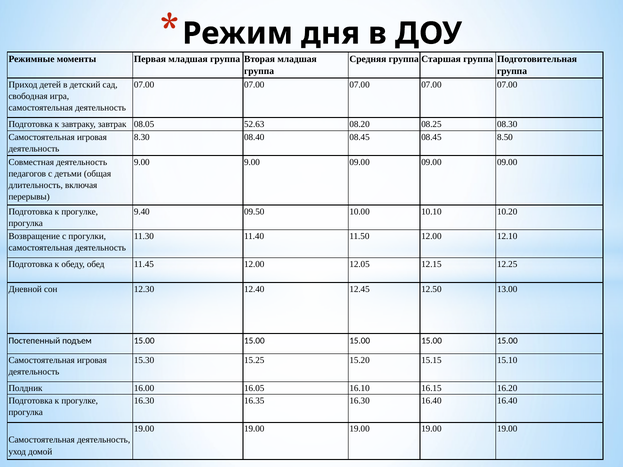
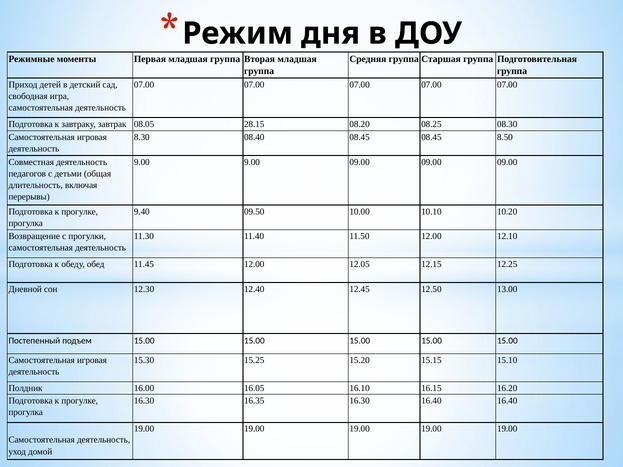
52.63: 52.63 -> 28.15 (254, 124)
